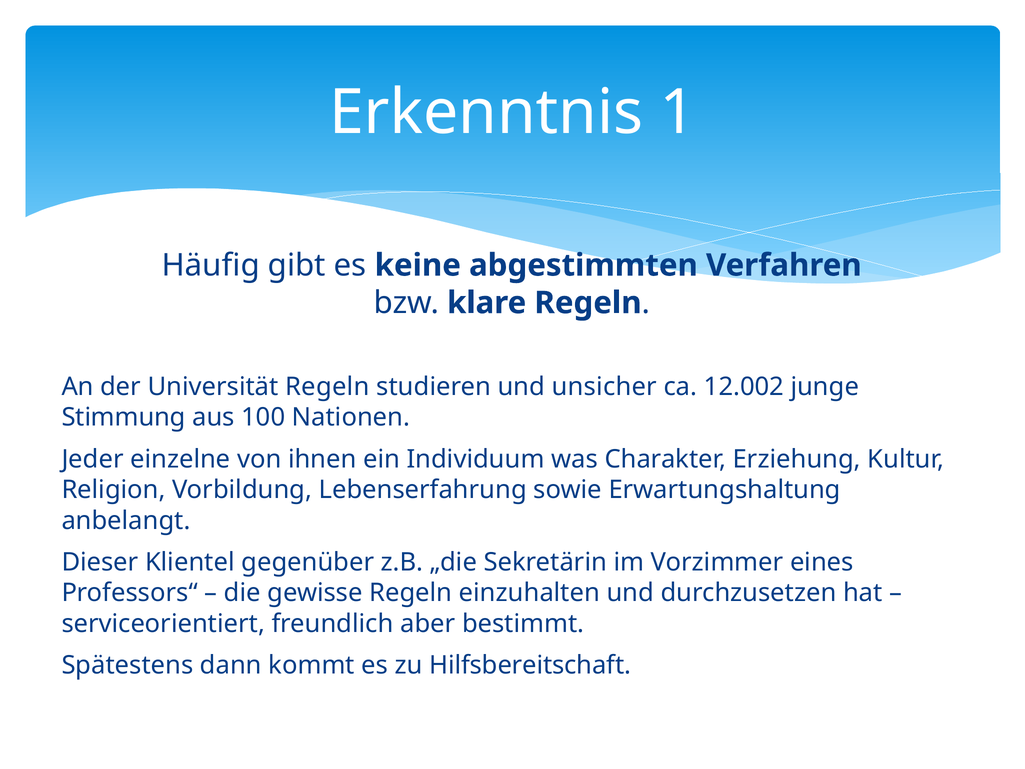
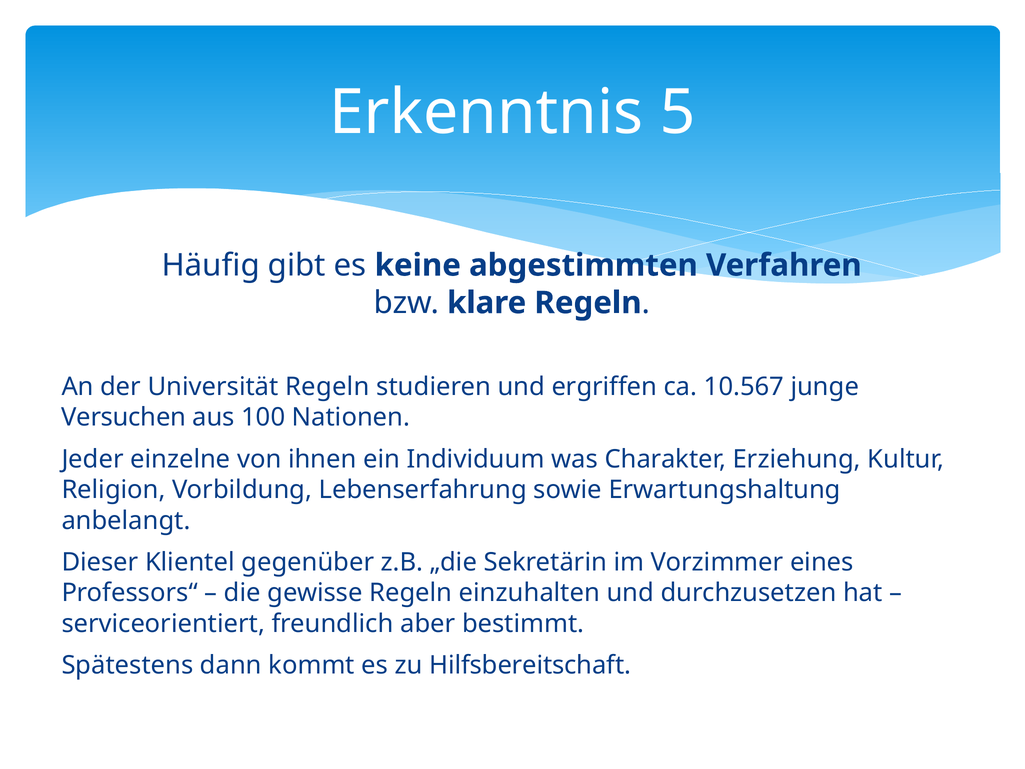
1: 1 -> 5 (677, 113)
unsicher: unsicher -> ergriffen (604, 387)
12.002: 12.002 -> 10.567 (744, 387)
Stimmung: Stimmung -> Versuchen (124, 417)
